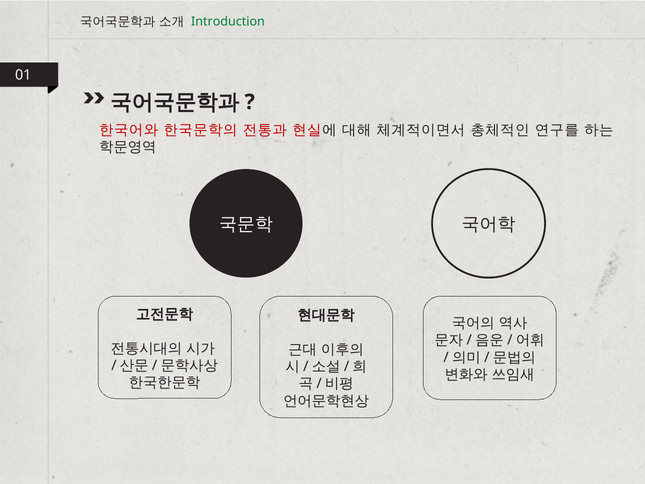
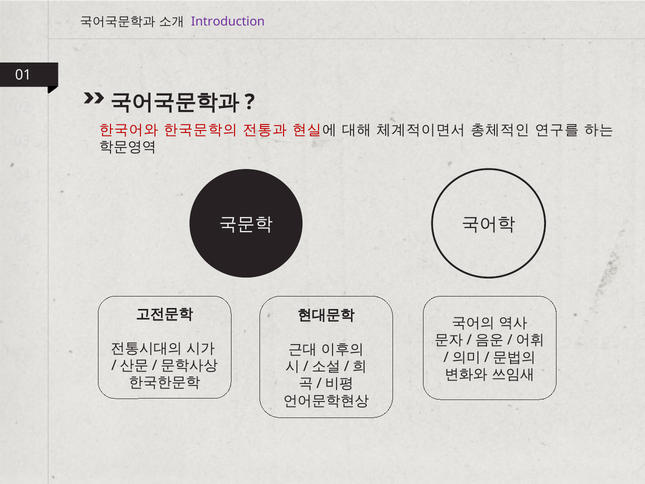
Introduction colour: green -> purple (228, 21)
